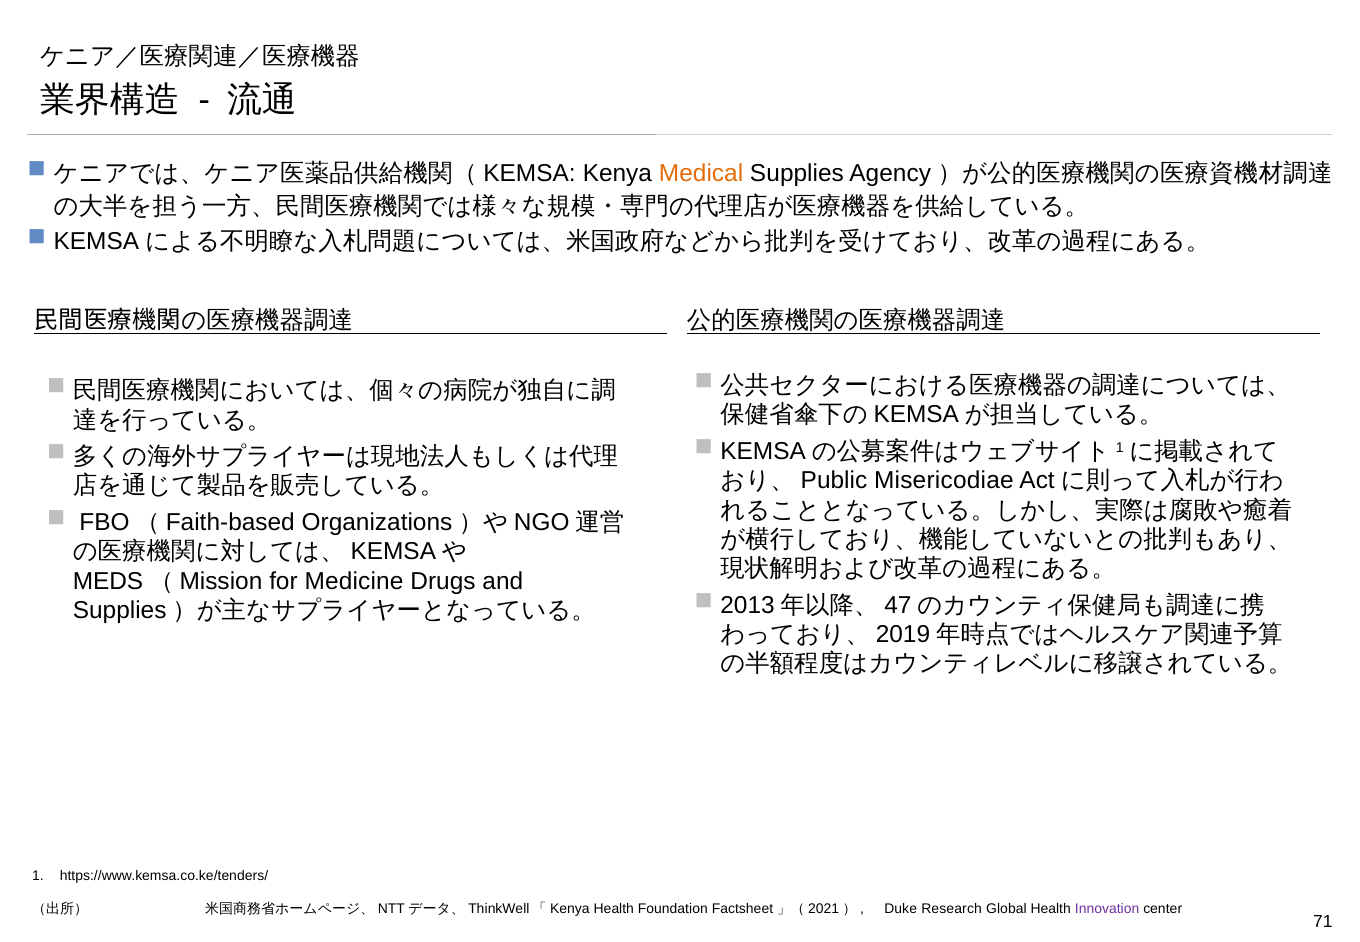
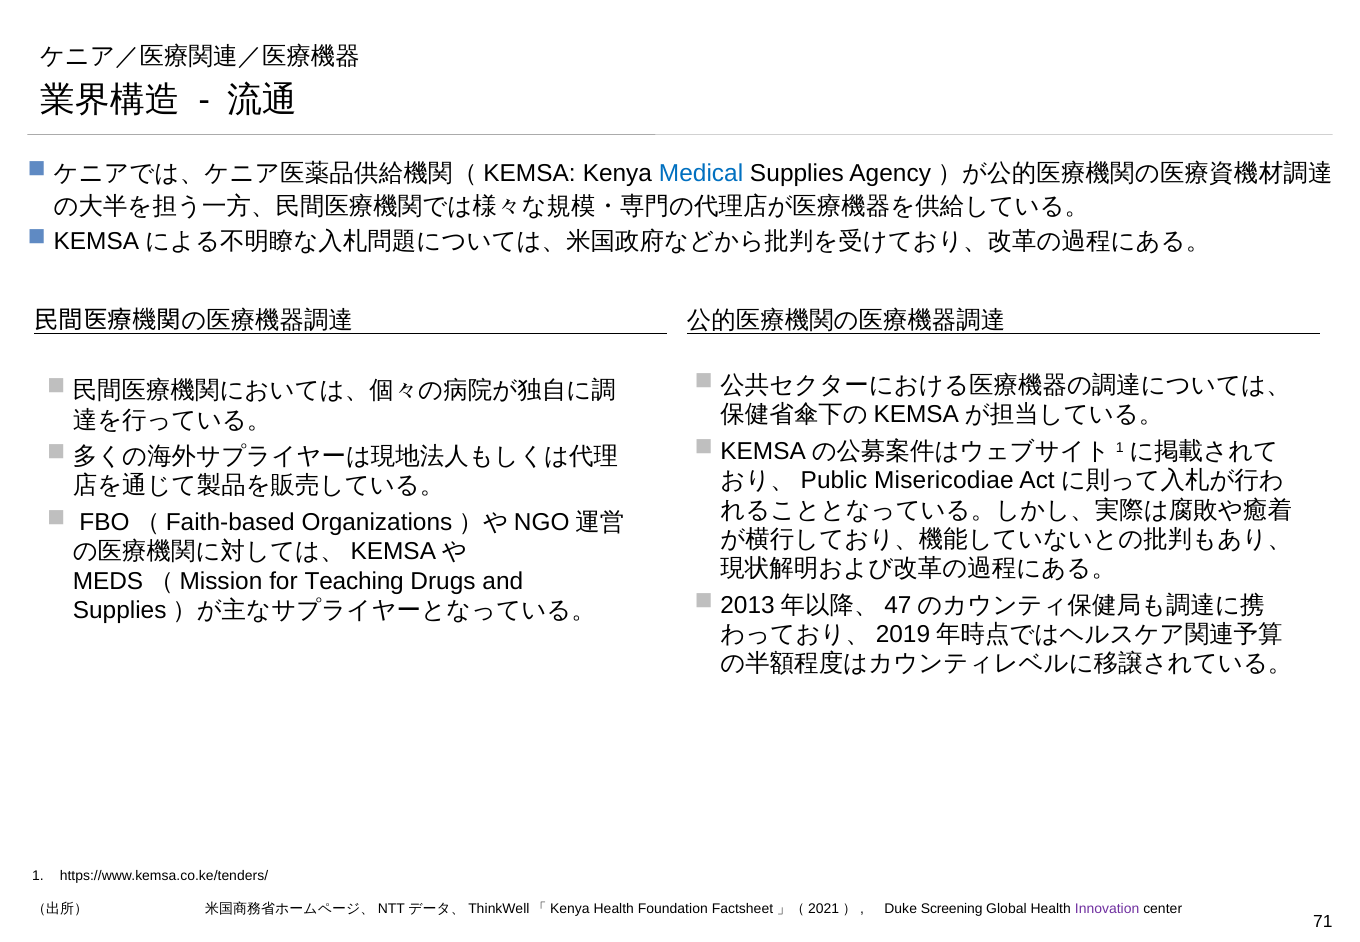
Medical colour: orange -> blue (701, 174)
Medicine: Medicine -> Teaching (354, 581)
Research: Research -> Screening (952, 908)
